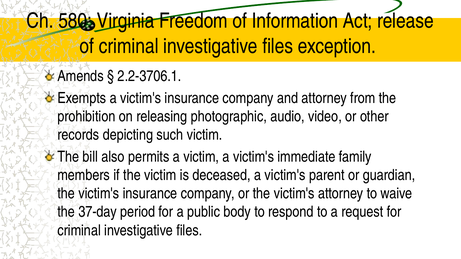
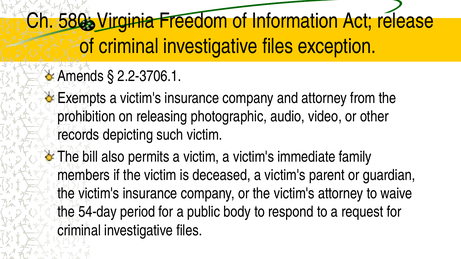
37-day: 37-day -> 54-day (98, 212)
